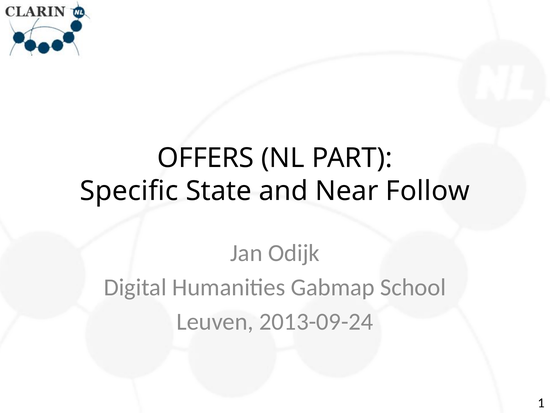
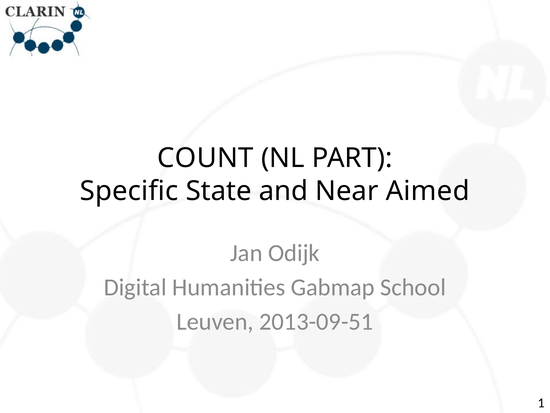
OFFERS: OFFERS -> COUNT (205, 158)
Follow: Follow -> Aimed (428, 191)
2013-09-24: 2013-09-24 -> 2013-09-51 (316, 321)
